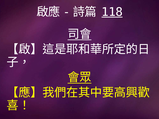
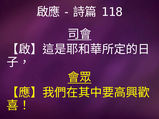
118 underline: present -> none (112, 12)
